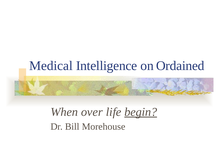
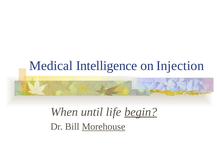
Ordained: Ordained -> Injection (180, 66)
over: over -> until (92, 112)
Morehouse underline: none -> present (104, 127)
